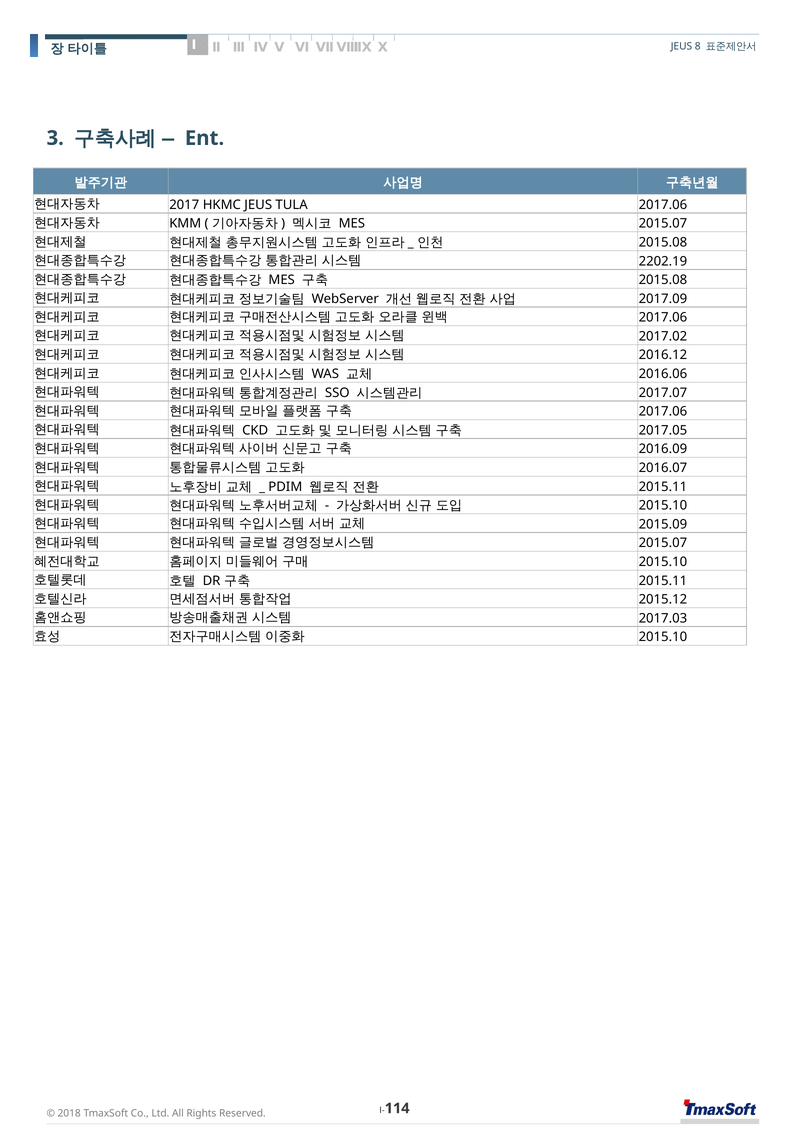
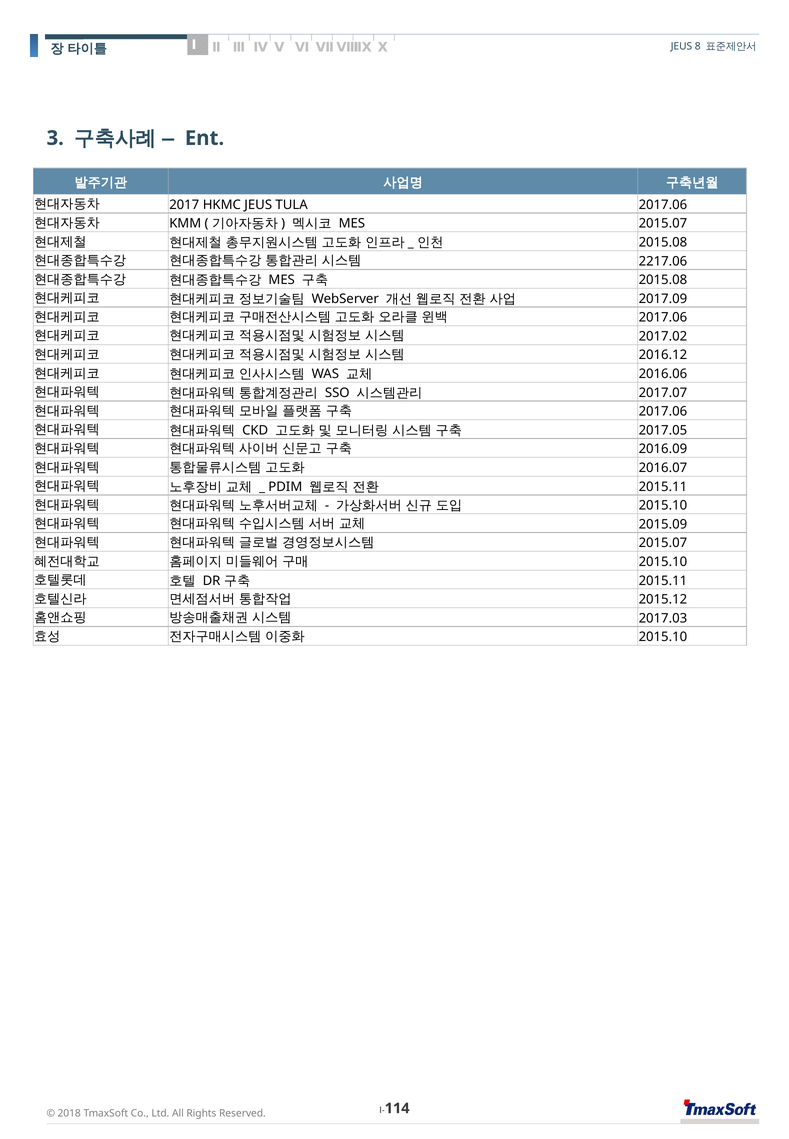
2202.19: 2202.19 -> 2217.06 (663, 261)
